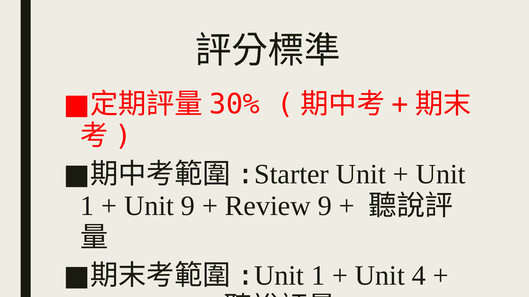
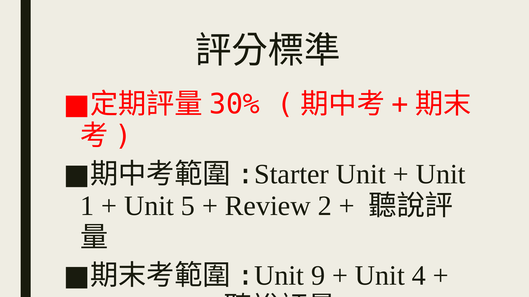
Unit 9: 9 -> 5 (188, 206)
9: 9 -> 2 (325, 206)
1: 1 -> 9 (318, 276)
